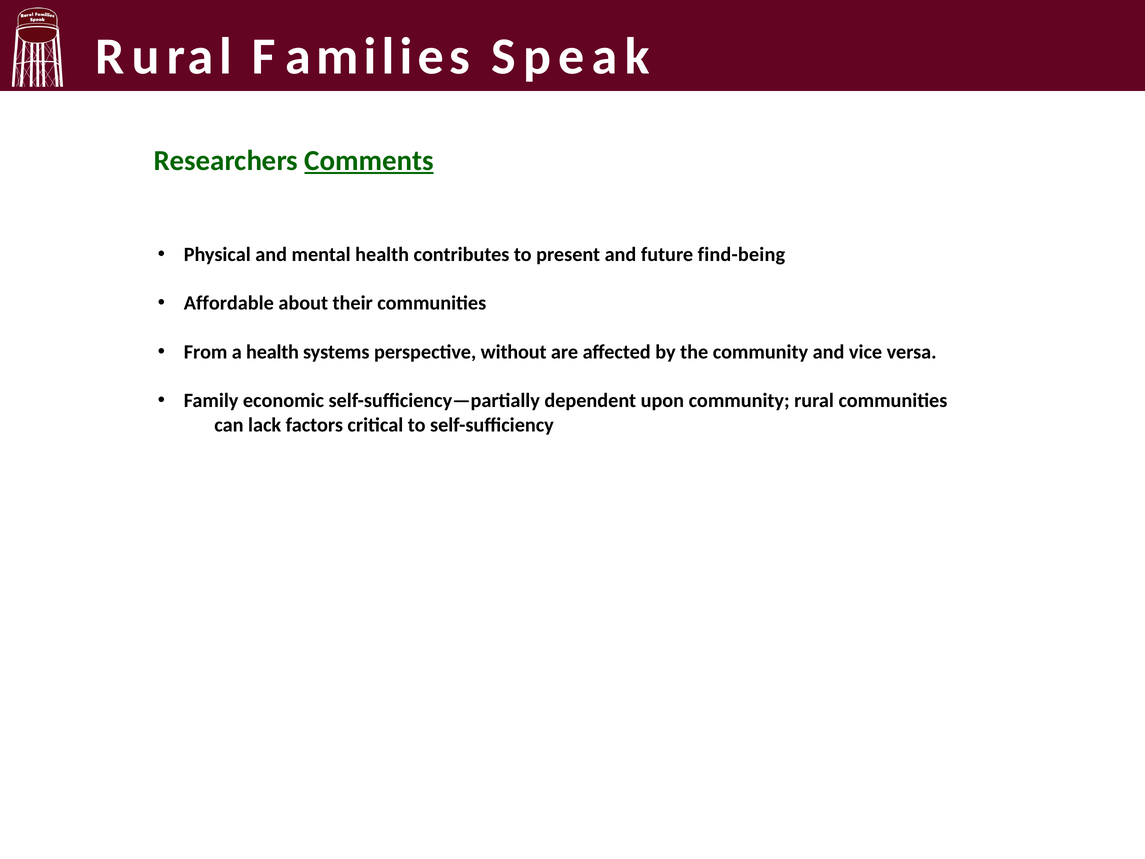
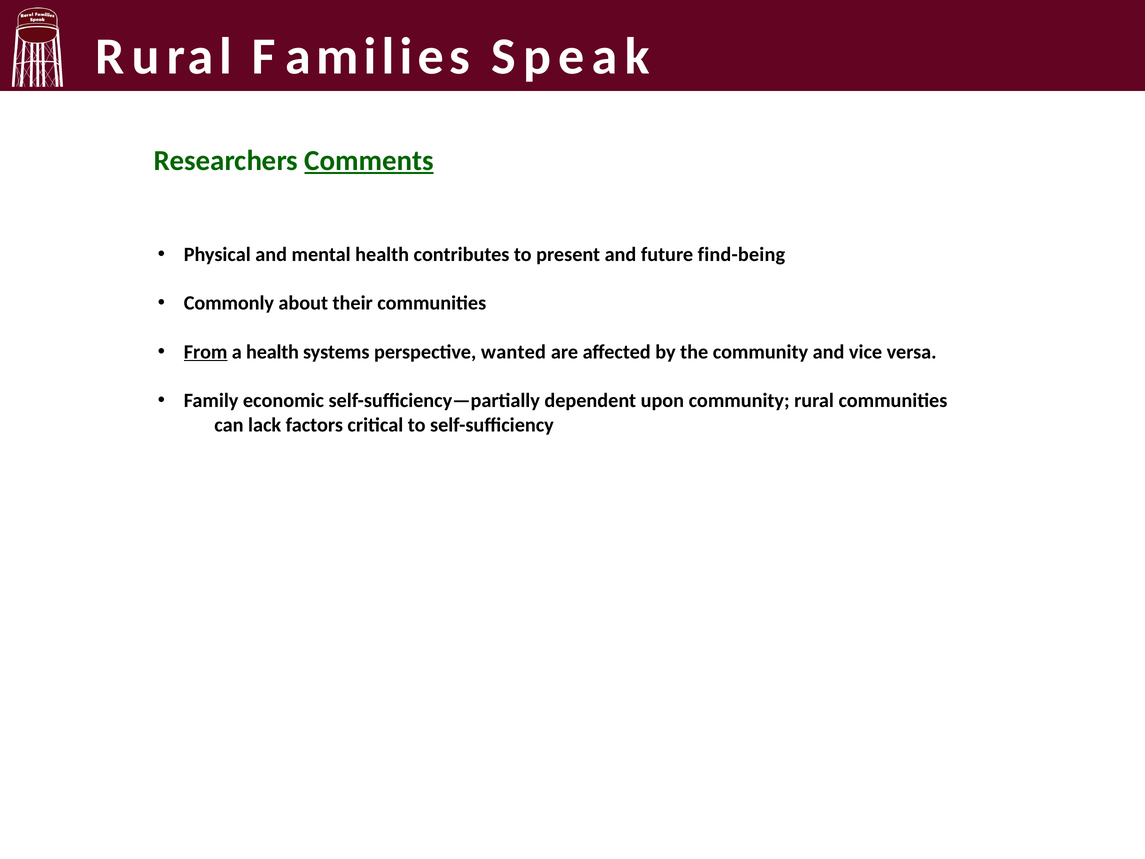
Affordable: Affordable -> Commonly (229, 303)
From underline: none -> present (206, 352)
without: without -> wanted (513, 352)
